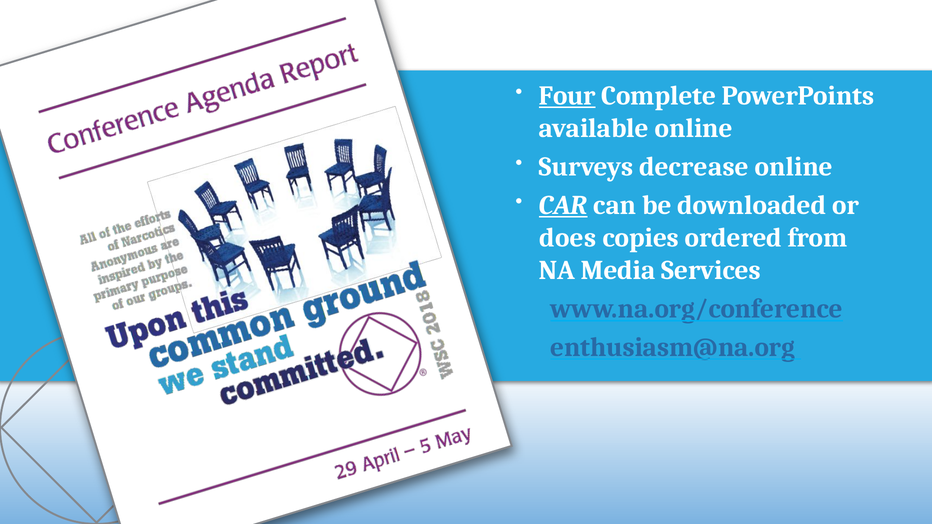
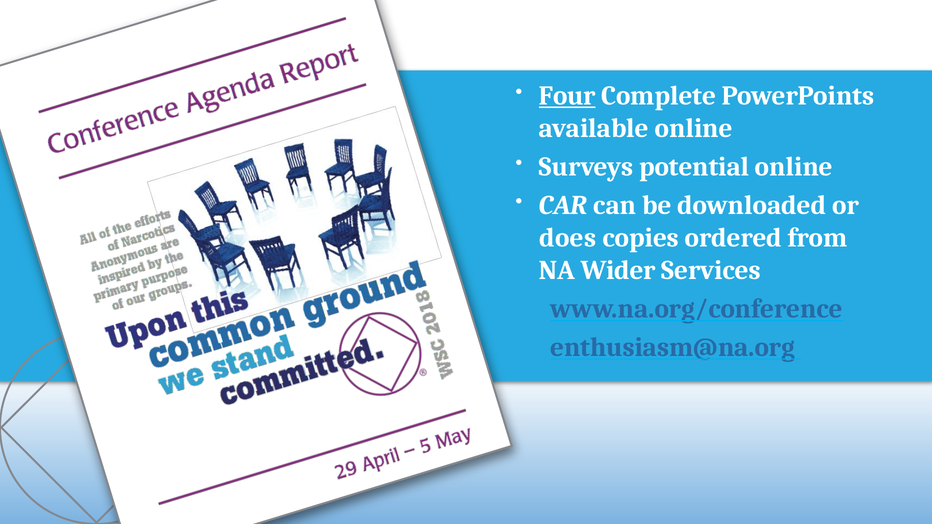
decrease: decrease -> potential (694, 167)
CAR underline: present -> none (563, 205)
Media: Media -> Wider (618, 270)
